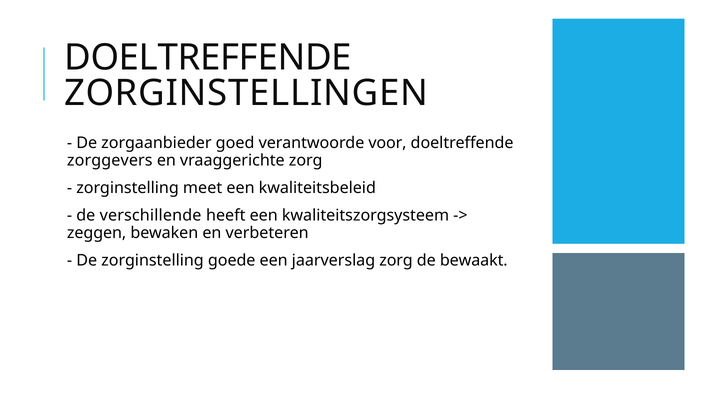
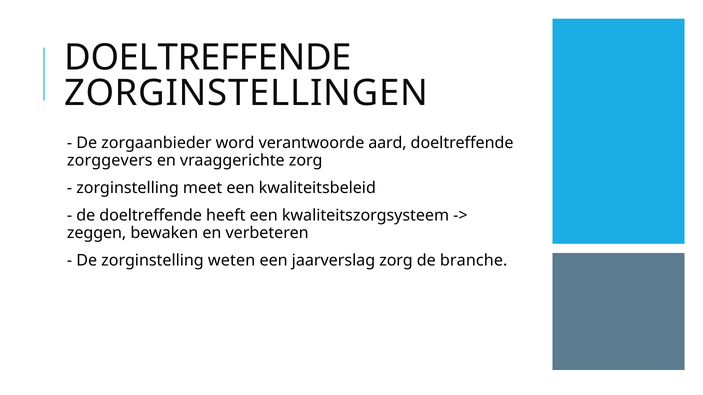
goed: goed -> word (235, 143)
voor: voor -> aard (387, 143)
de verschillende: verschillende -> doeltreffende (151, 216)
goede: goede -> weten (232, 261)
bewaakt: bewaakt -> branche (474, 261)
